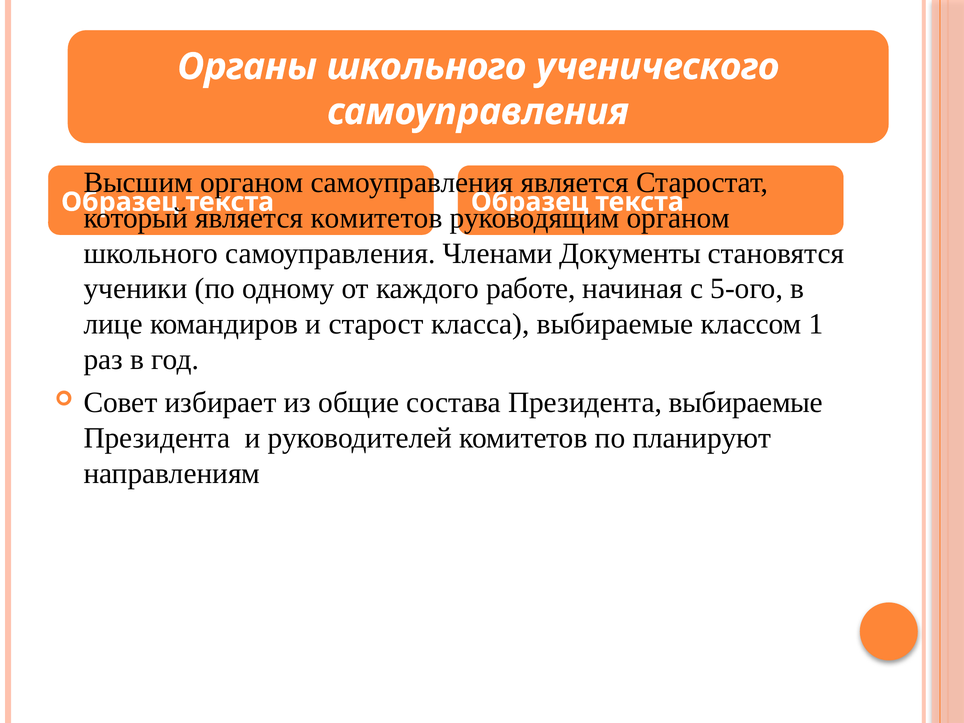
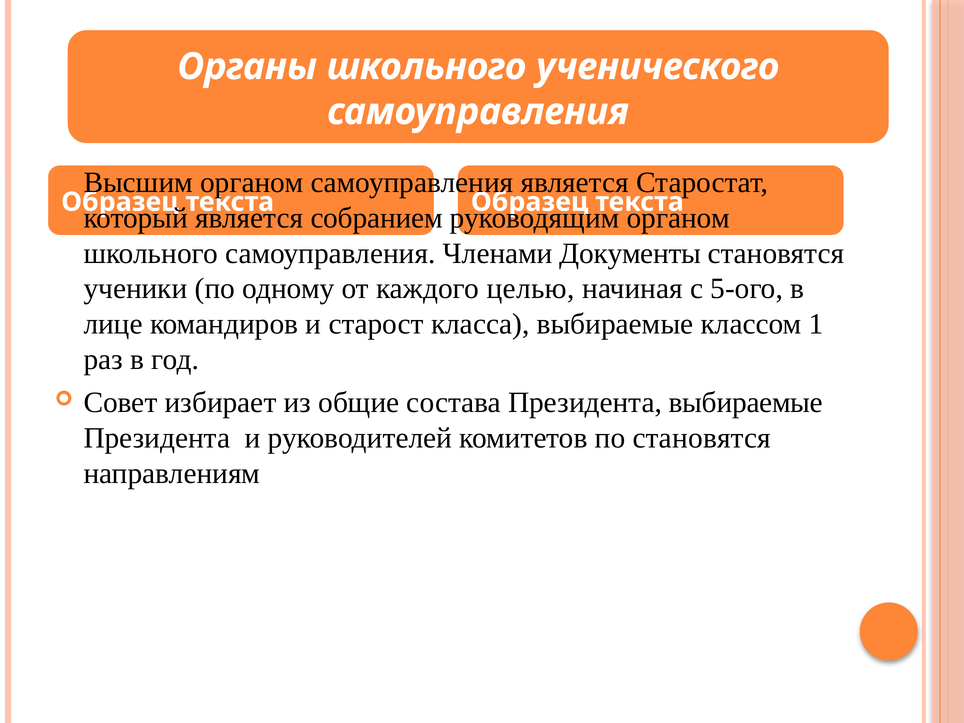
комитетов: комитетов -> собранием (377, 218)
работе: работе -> целью (531, 289)
по планируют: планируют -> становятся (702, 438)
